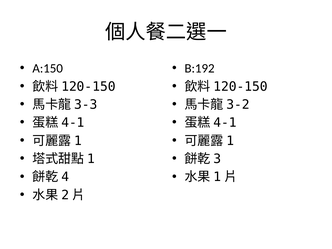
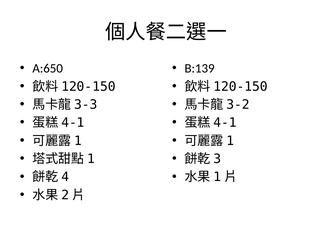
A:150: A:150 -> A:650 (48, 68)
B:192: B:192 -> B:139 (200, 68)
